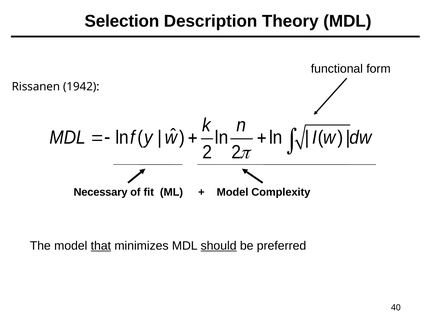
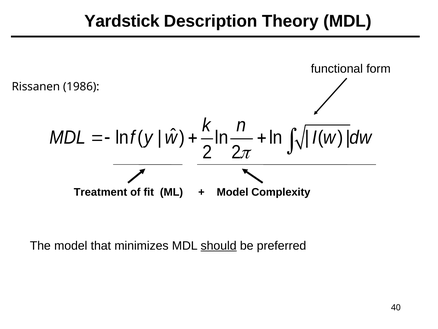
Selection: Selection -> Yardstick (122, 21)
1942: 1942 -> 1986 (81, 87)
Necessary: Necessary -> Treatment (100, 192)
that underline: present -> none (101, 245)
